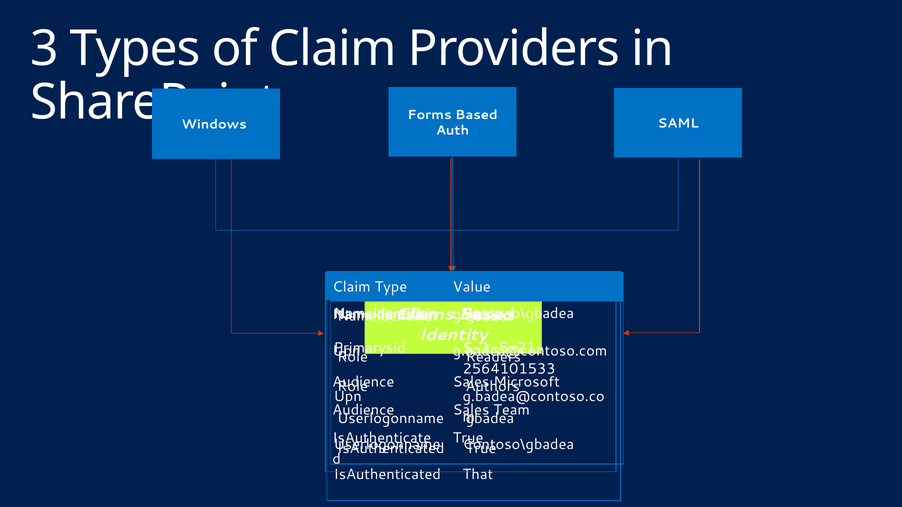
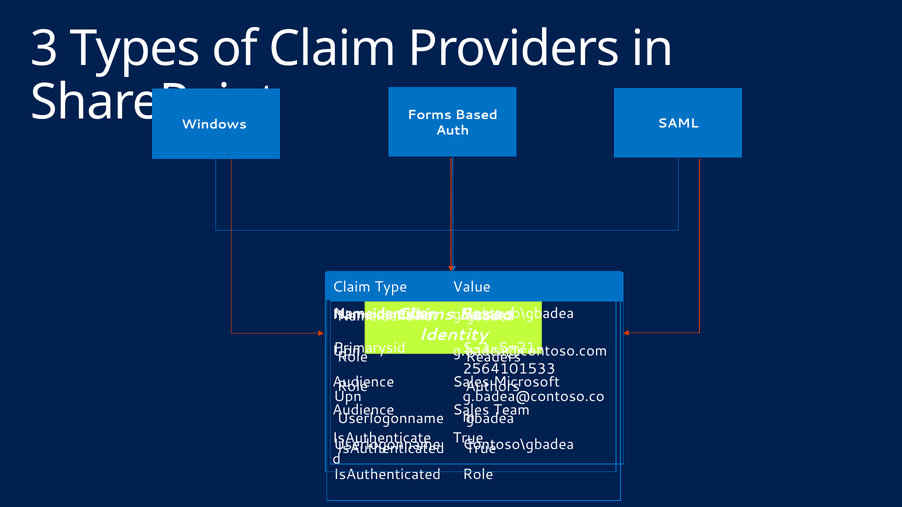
IsAuthenticated That: That -> Role (478, 475)
